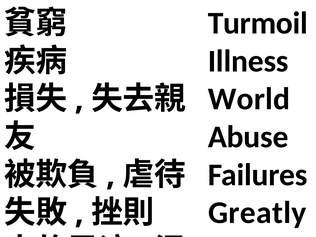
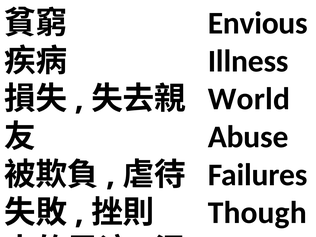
Turmoil: Turmoil -> Envious (258, 23)
Greatly: Greatly -> Though (257, 213)
